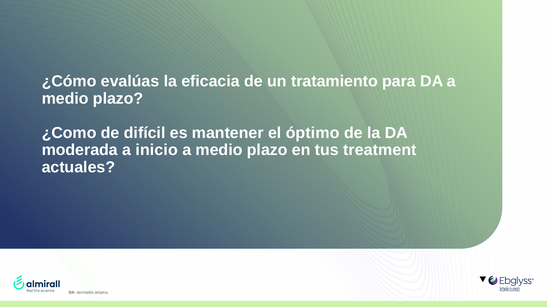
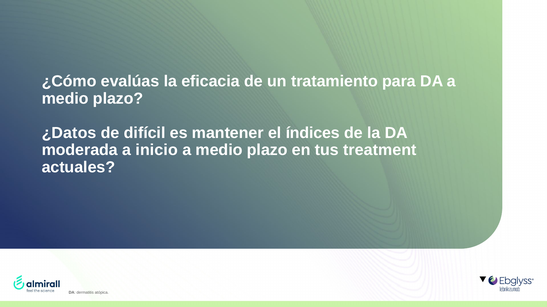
¿Como: ¿Como -> ¿Datos (69, 133)
óptimo: óptimo -> índices (313, 133)
